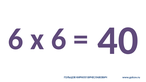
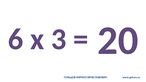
x 6: 6 -> 3 (59, 39)
40: 40 -> 20 (118, 41)
